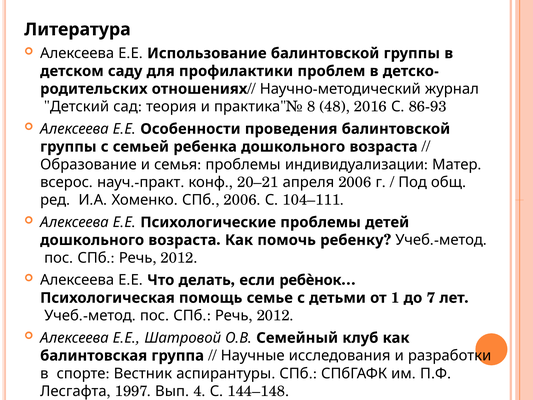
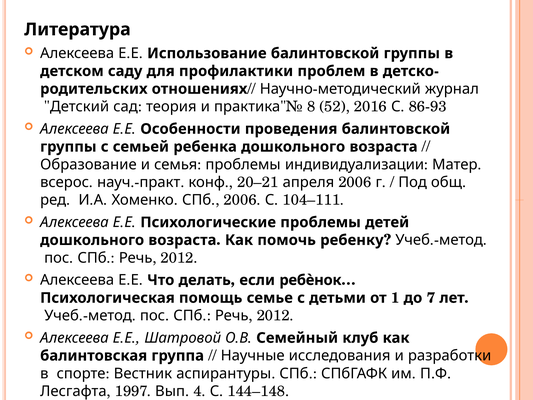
48: 48 -> 52 (335, 107)
